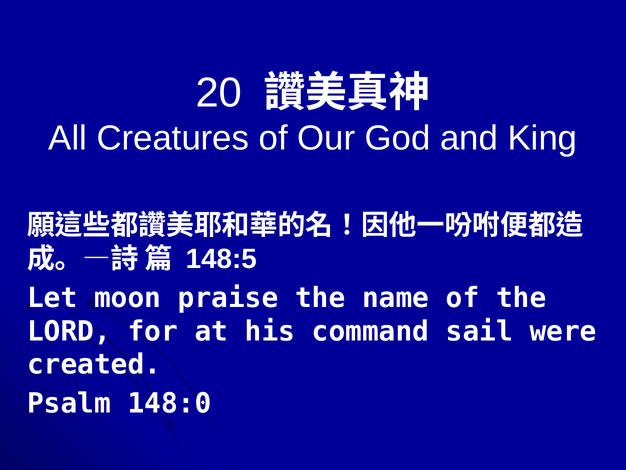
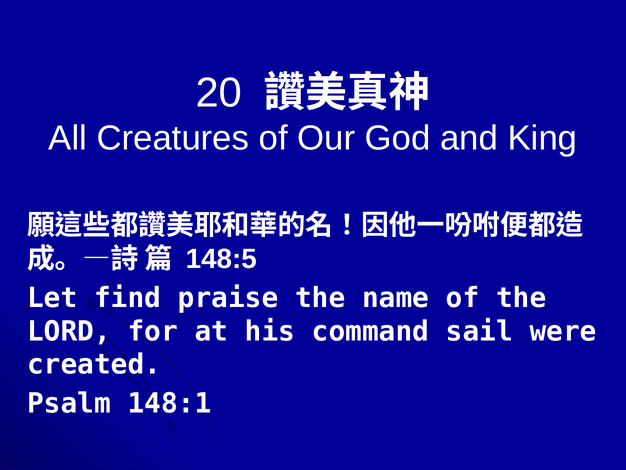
moon: moon -> find (128, 298)
148:0: 148:0 -> 148:1 (169, 403)
